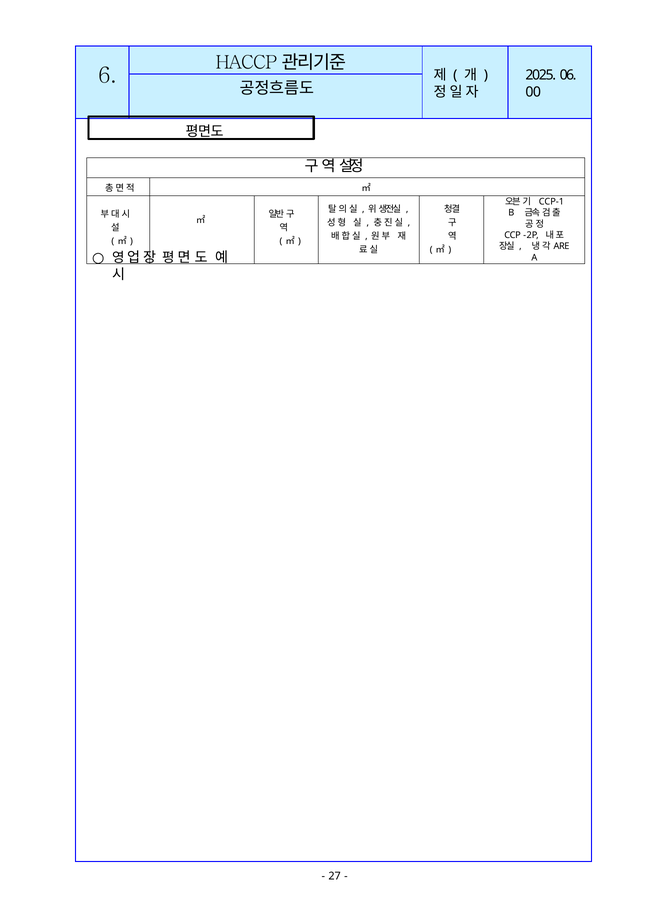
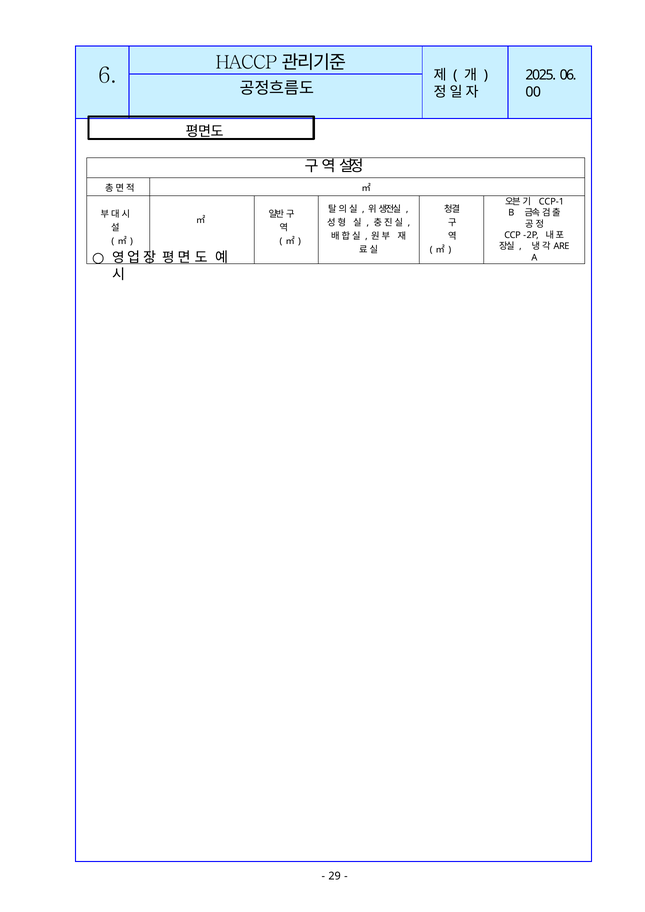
27: 27 -> 29 (335, 876)
